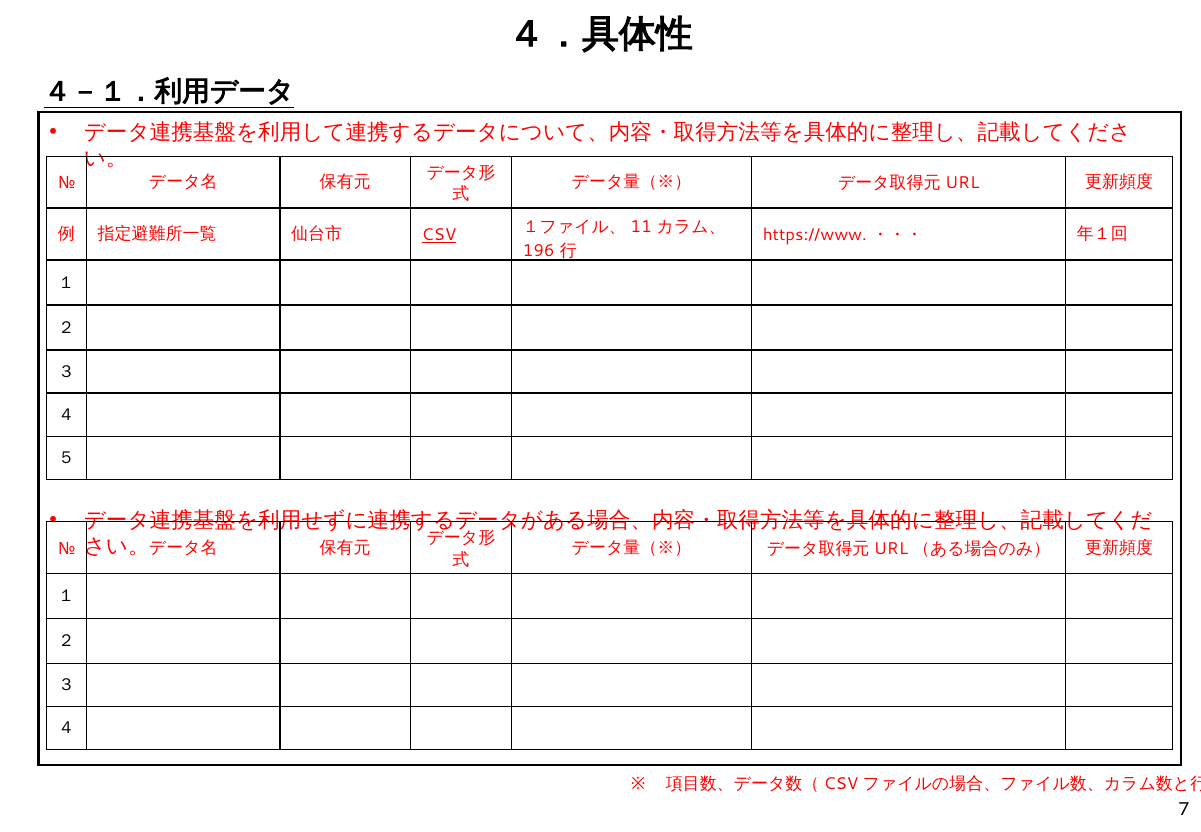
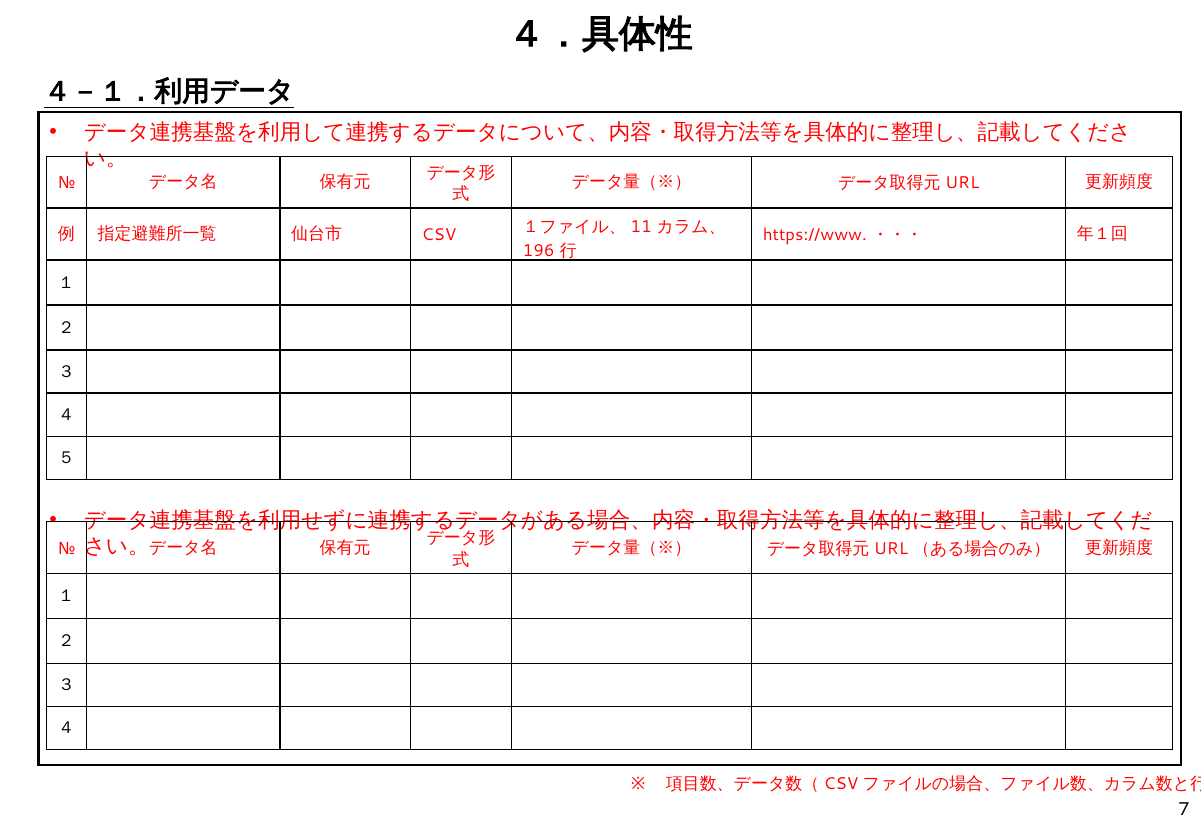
CSV underline: present -> none (439, 235)
